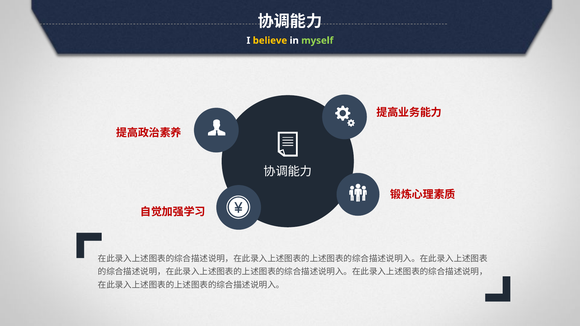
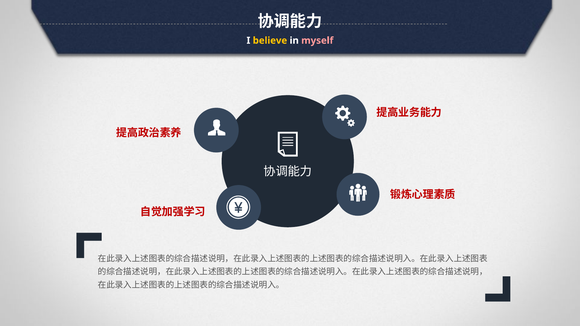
myself colour: light green -> pink (317, 41)
